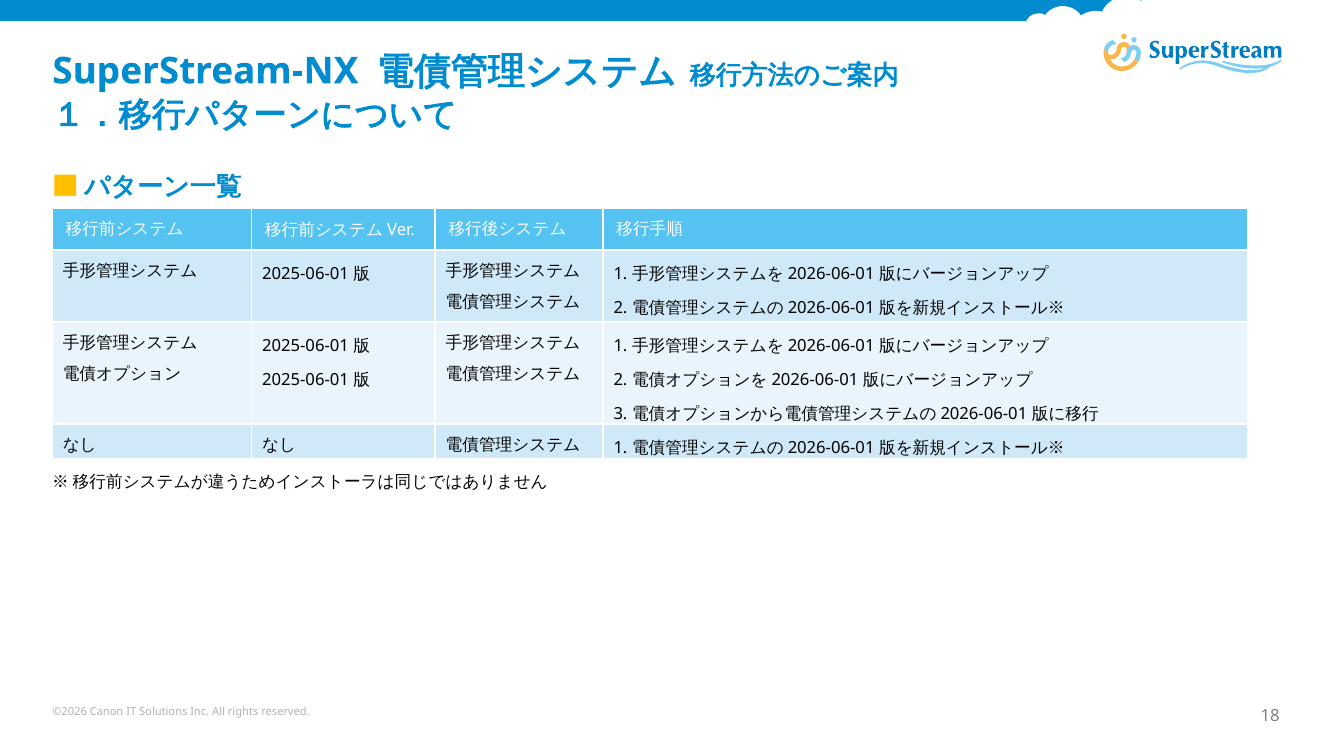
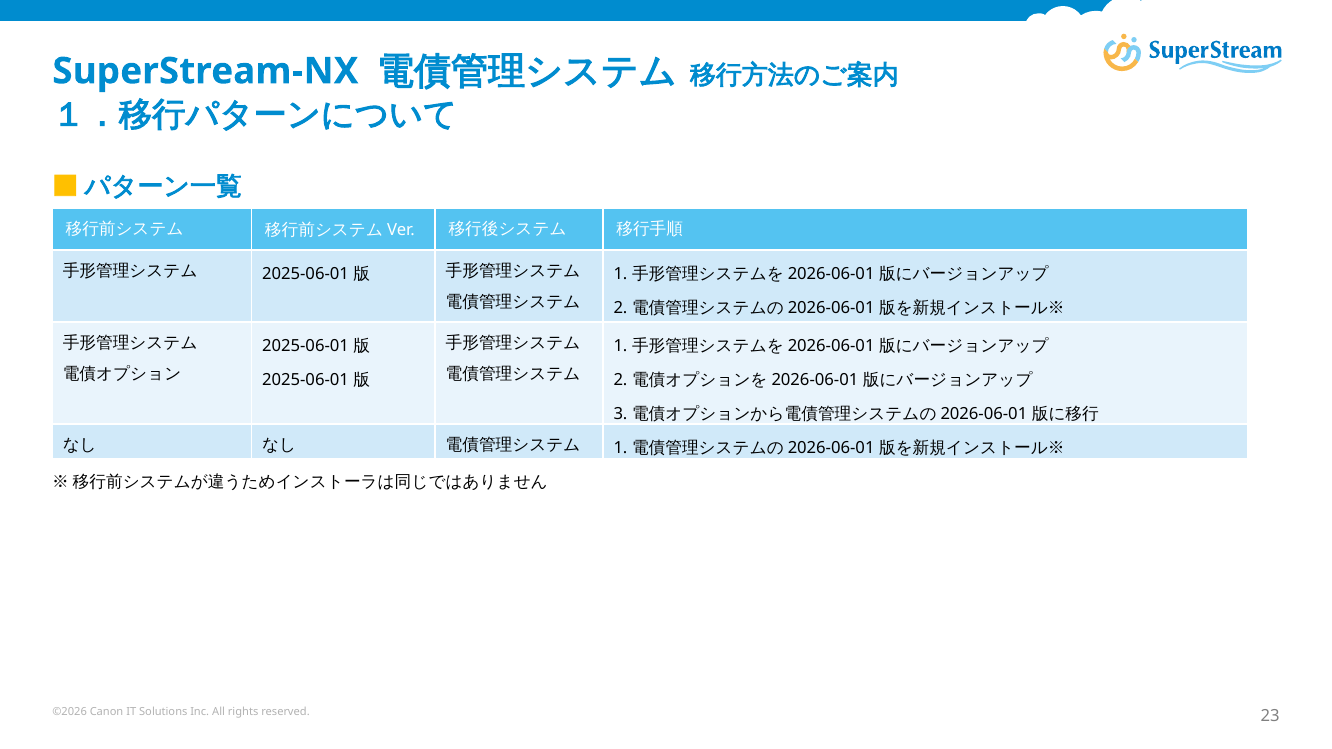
18: 18 -> 23 (1270, 716)
